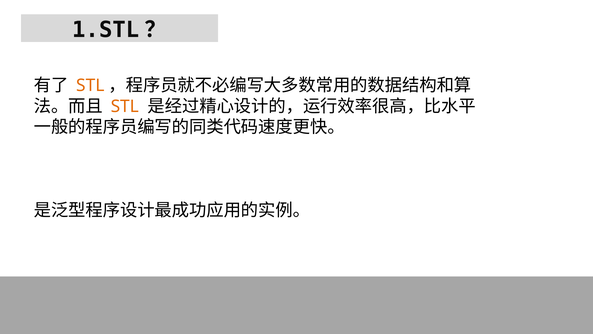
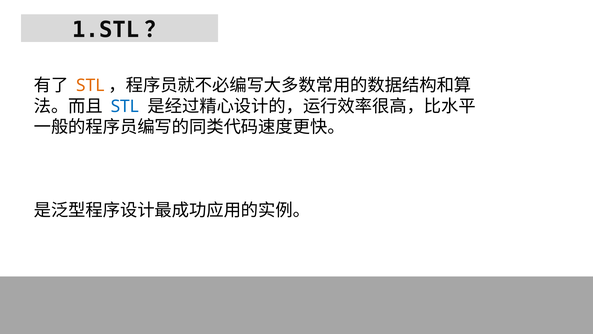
STL colour: orange -> blue (125, 106)
